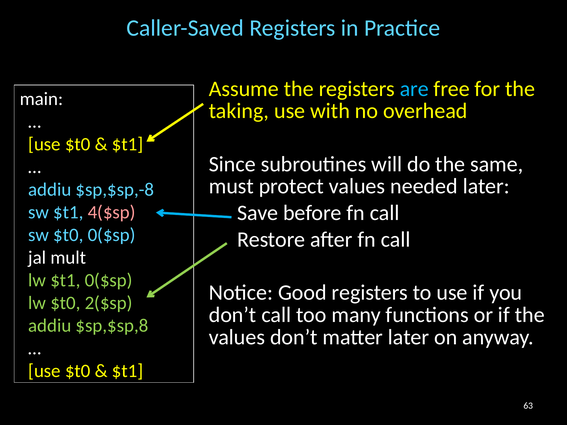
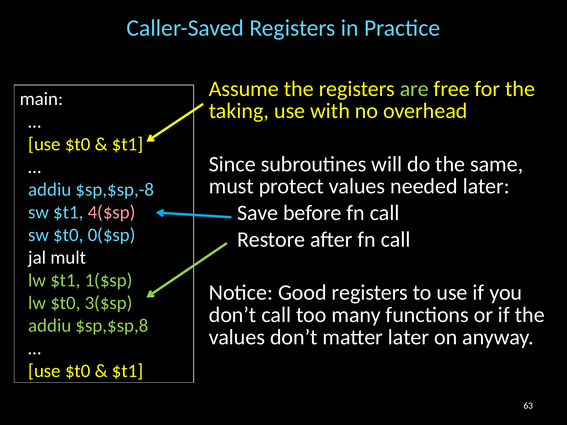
are colour: light blue -> light green (414, 89)
$t1 0($sp: 0($sp -> 1($sp (109, 281)
2($sp: 2($sp -> 3($sp (109, 303)
